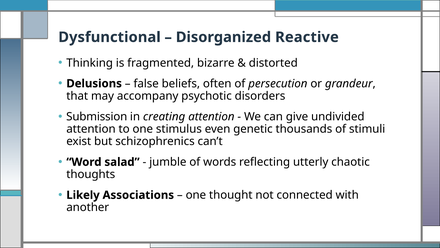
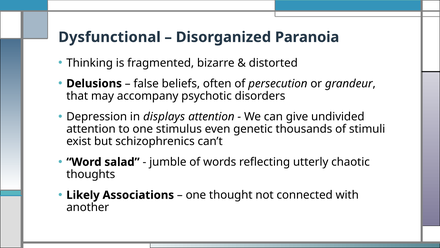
Reactive: Reactive -> Paranoia (307, 37)
Submission: Submission -> Depression (97, 116)
creating: creating -> displays (164, 116)
